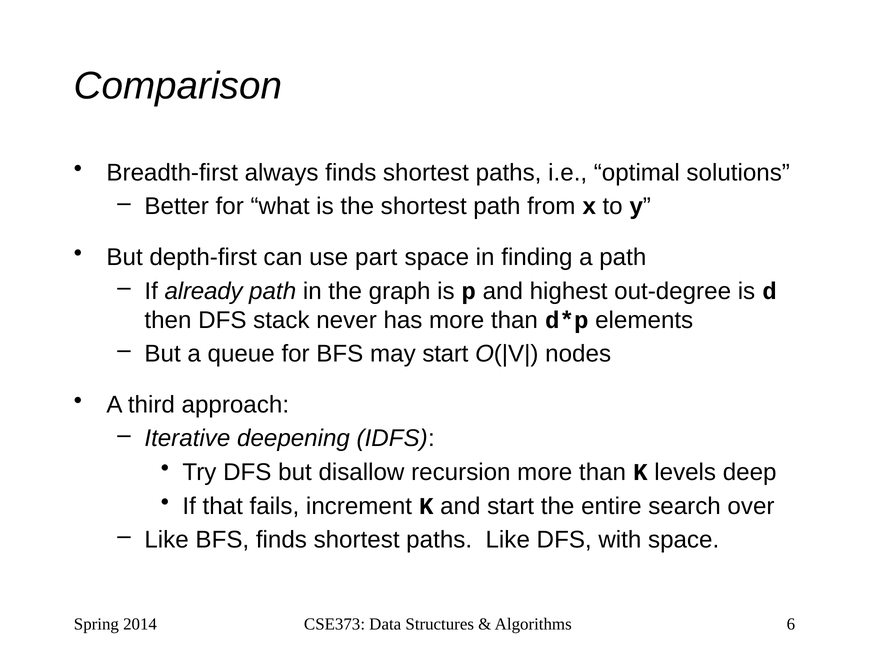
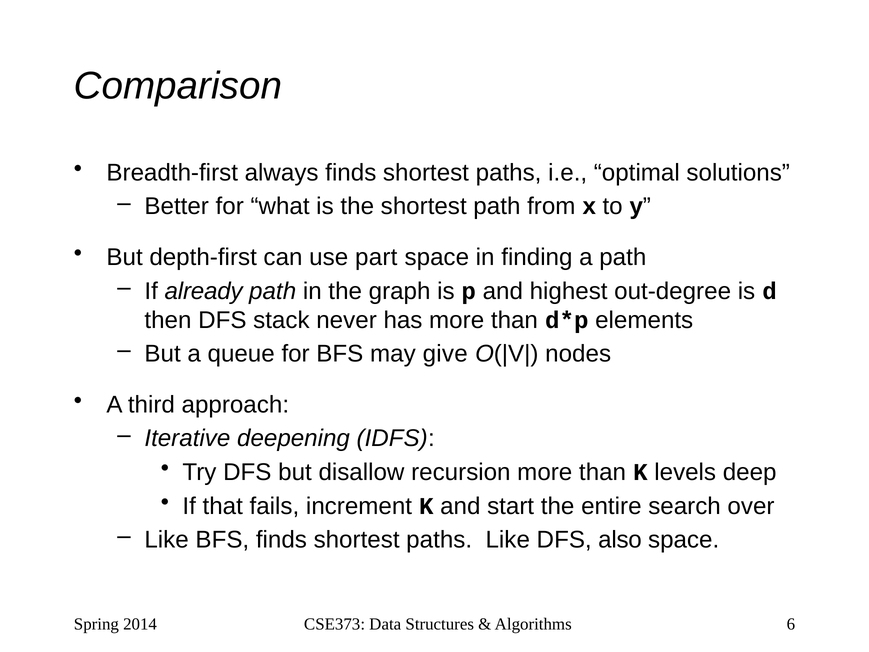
may start: start -> give (445, 354)
with: with -> also (620, 540)
